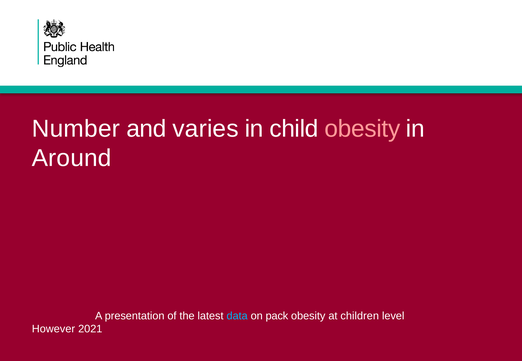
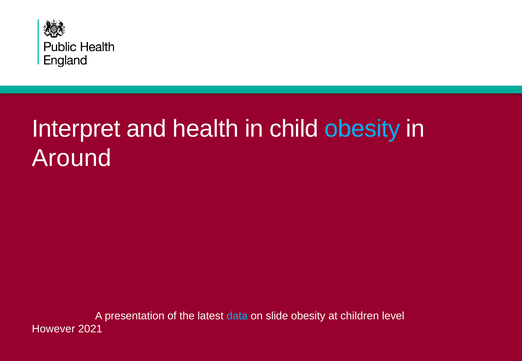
Number: Number -> Interpret (76, 129)
varies: varies -> health (206, 129)
obesity colour: pink -> light blue (362, 129)
pack: pack -> slide (277, 316)
